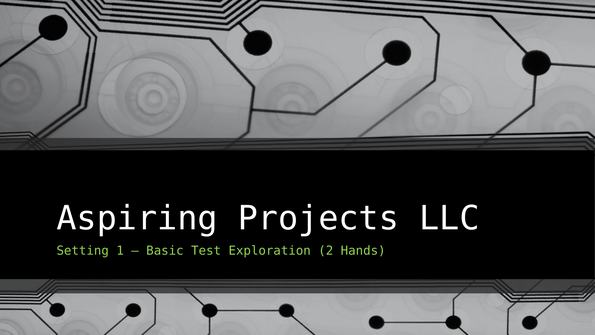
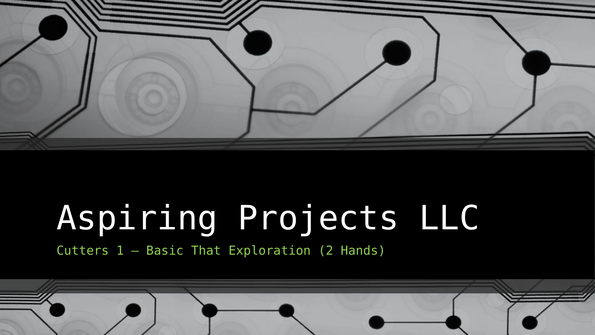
Setting: Setting -> Cutters (83, 251)
Test: Test -> That (206, 251)
